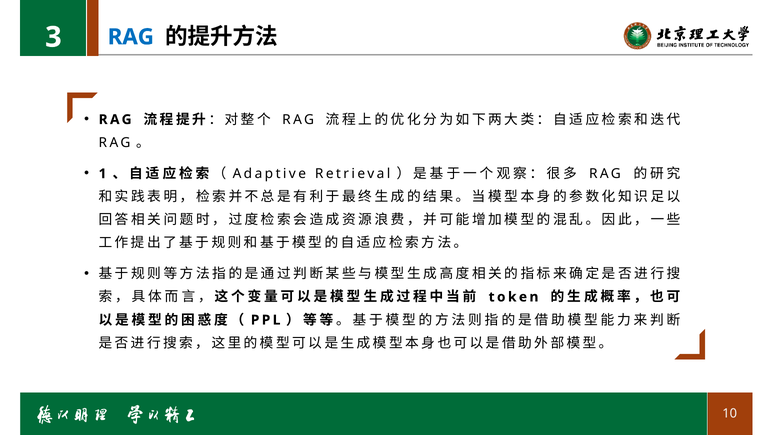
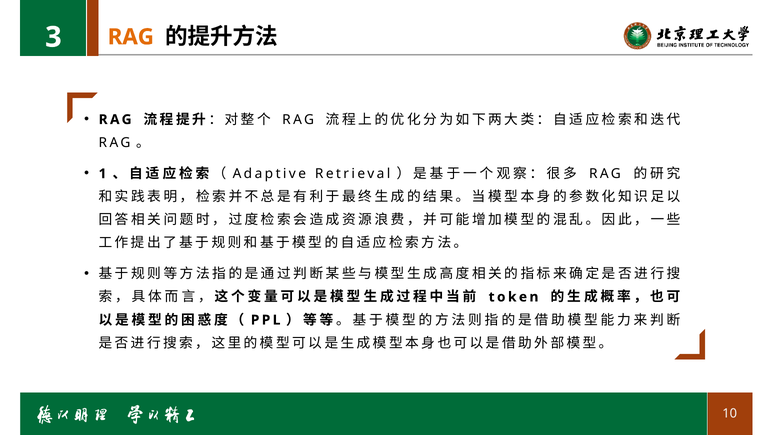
RAG colour: blue -> orange (131, 37)
